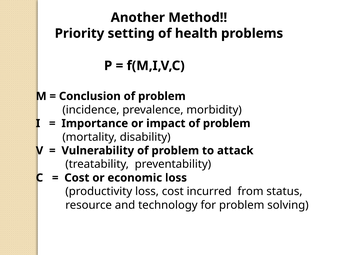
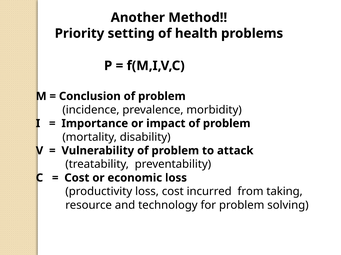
status: status -> taking (285, 192)
